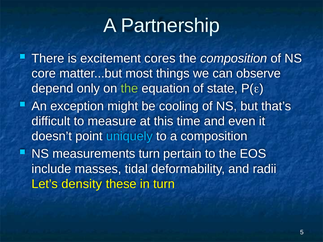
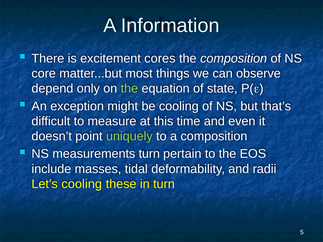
Partnership: Partnership -> Information (170, 26)
uniquely colour: light blue -> light green (129, 136)
Let’s density: density -> cooling (82, 184)
